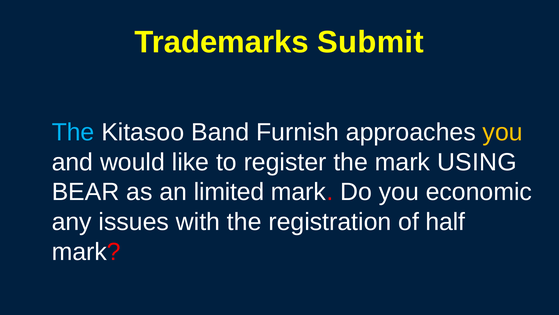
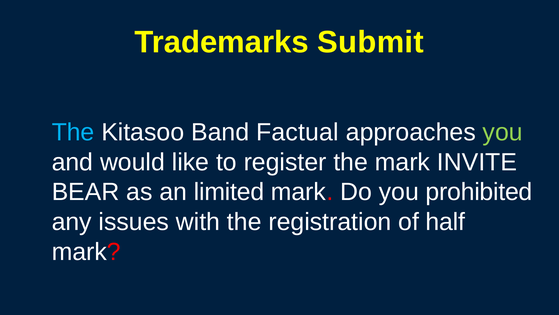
Furnish: Furnish -> Factual (297, 132)
you colour: yellow -> light green (503, 132)
USING: USING -> INVITE (477, 162)
economic: economic -> prohibited (479, 192)
